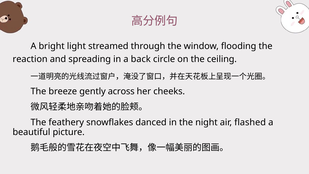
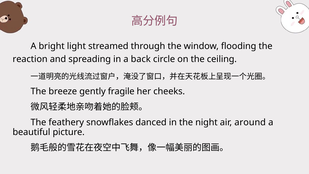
across: across -> fragile (121, 91)
flashed: flashed -> around (250, 122)
